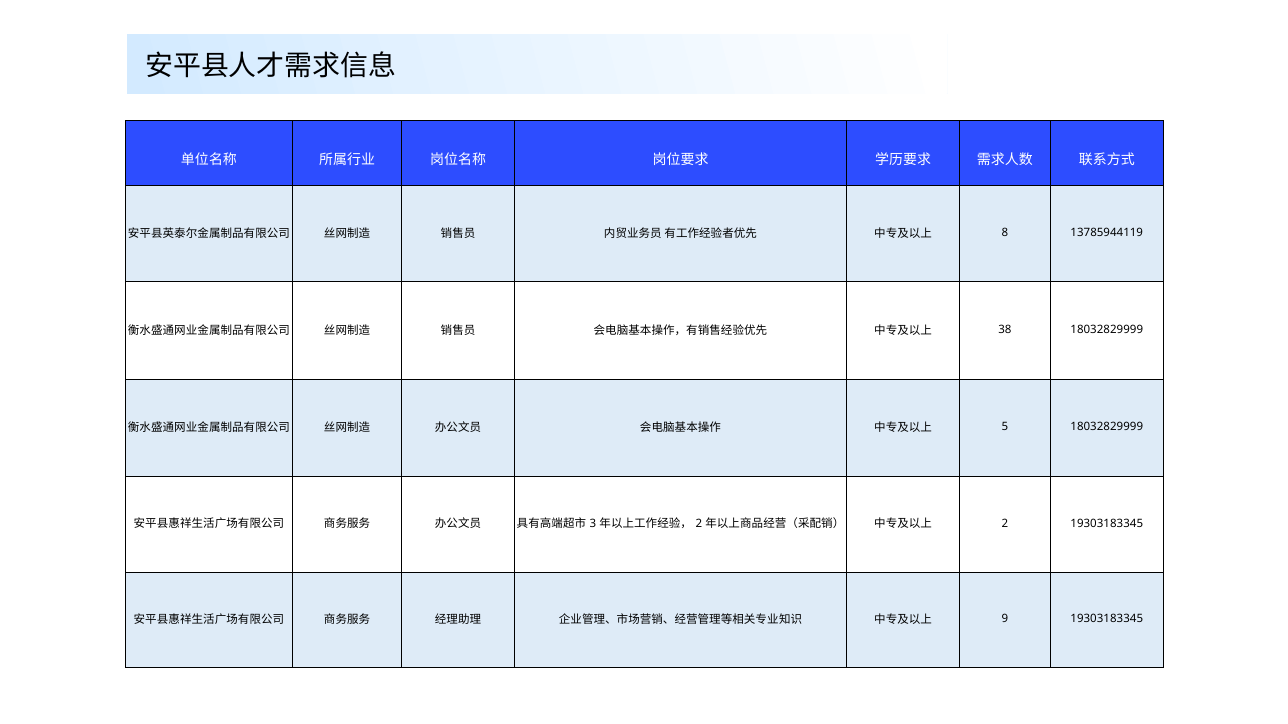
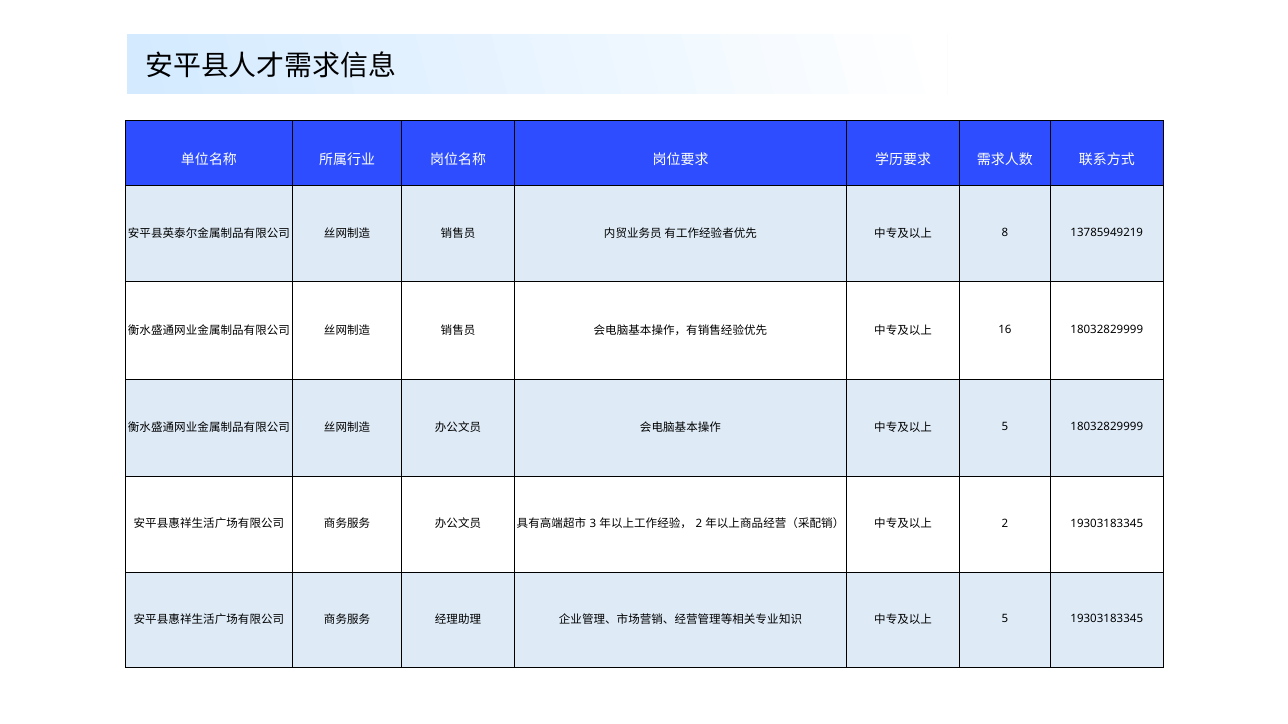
13785944119: 13785944119 -> 13785949219 (1107, 233)
38: 38 -> 16 (1005, 330)
9: 9 -> 5 (1005, 619)
